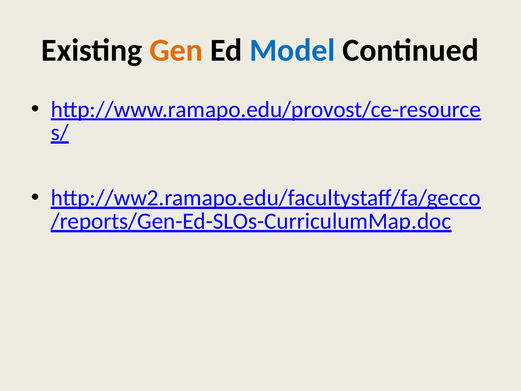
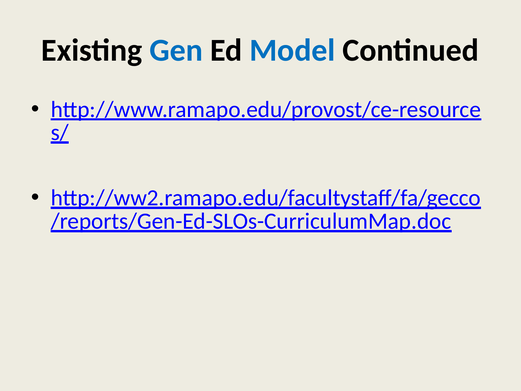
Gen colour: orange -> blue (176, 50)
